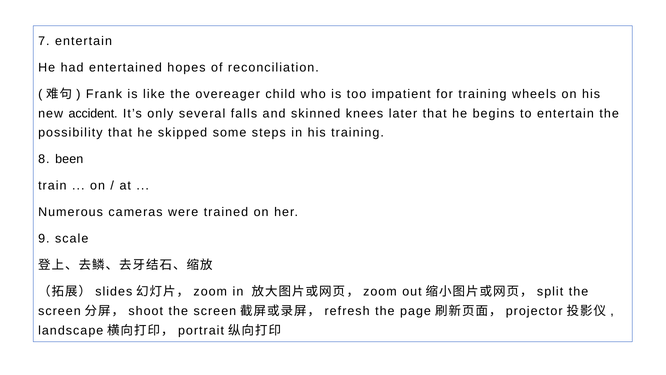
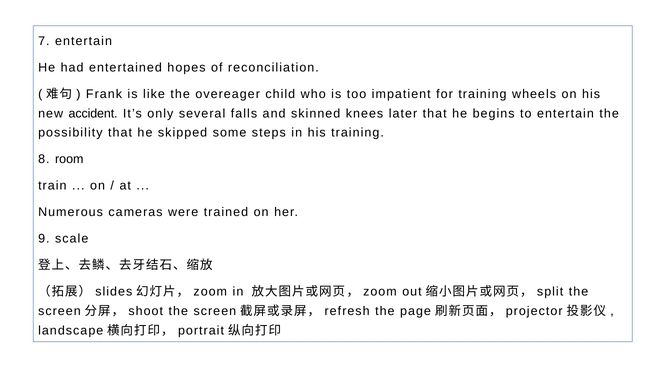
been: been -> room (69, 159)
